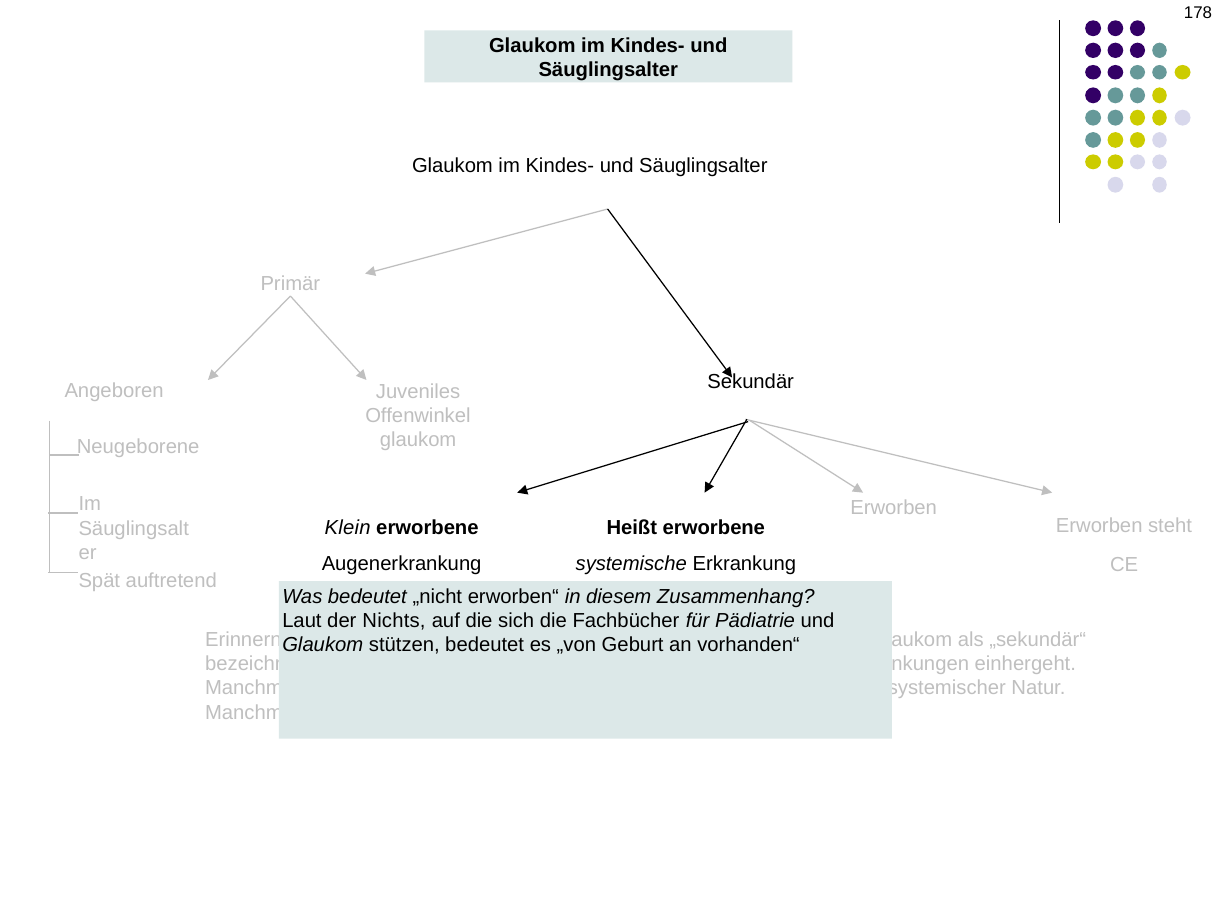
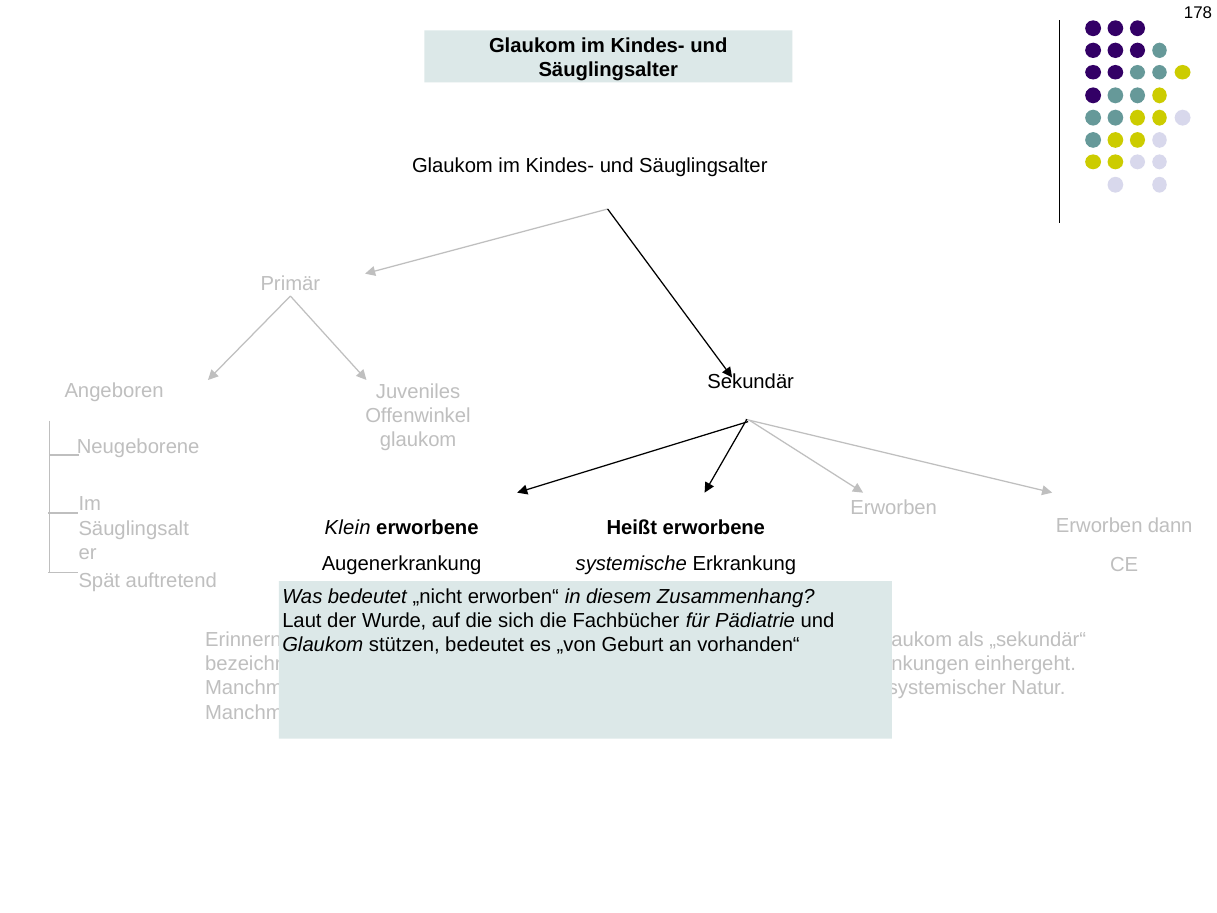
steht: steht -> dann (1170, 526)
Nichts: Nichts -> Wurde (394, 621)
